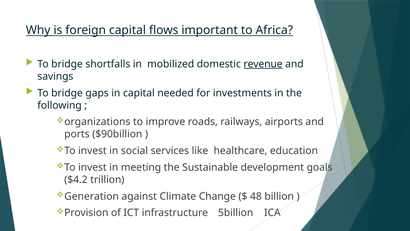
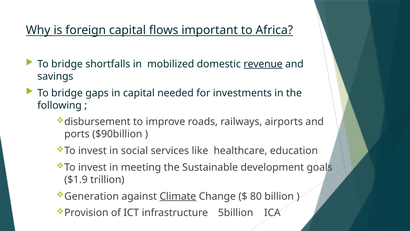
organizations: organizations -> disbursement (97, 122)
$4.2: $4.2 -> $1.9 (76, 179)
Climate underline: none -> present (178, 196)
48: 48 -> 80 (256, 196)
